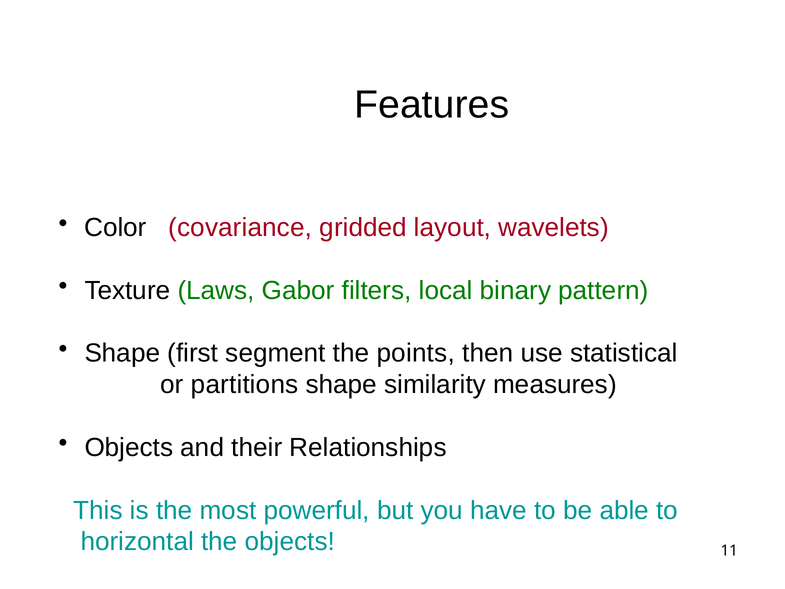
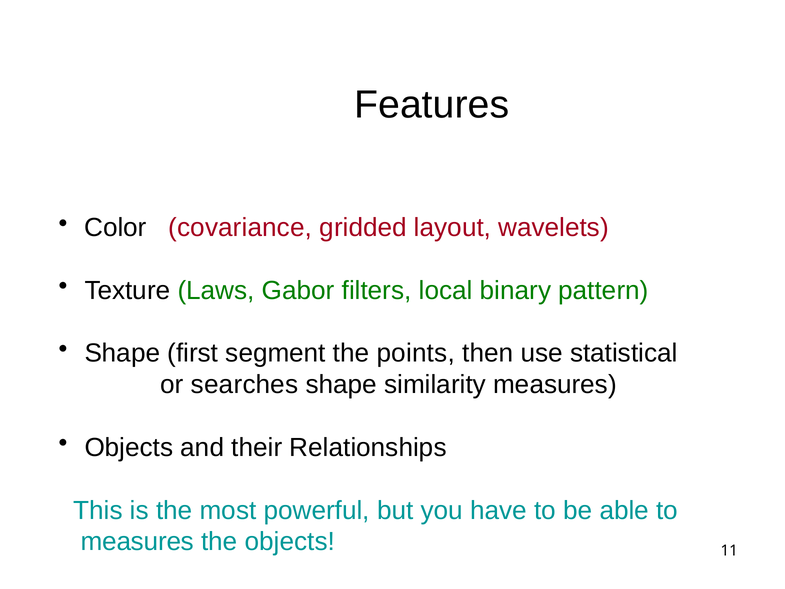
partitions: partitions -> searches (245, 385)
horizontal: horizontal -> measures (137, 542)
